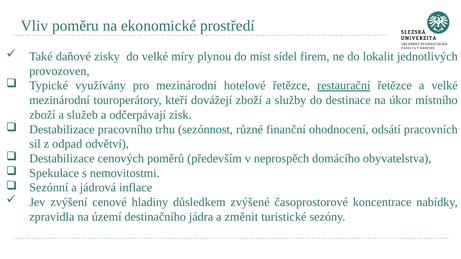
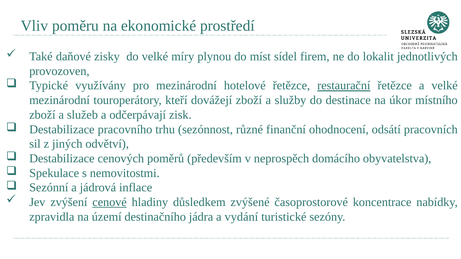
odpad: odpad -> jiných (67, 144)
cenové underline: none -> present (110, 202)
změnit: změnit -> vydání (241, 217)
